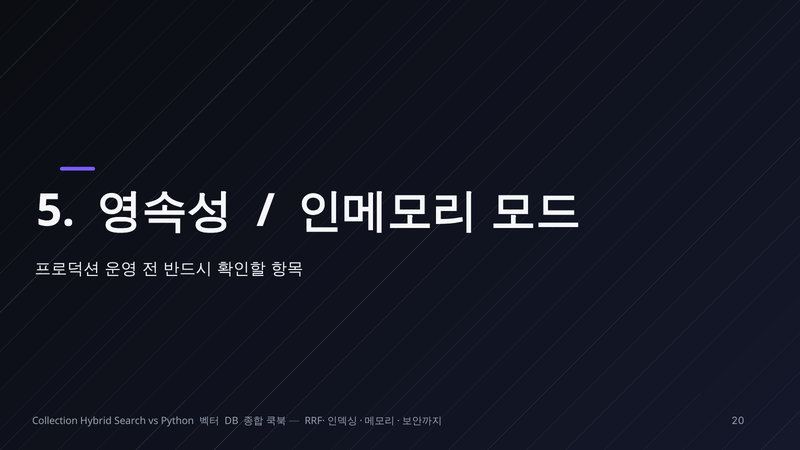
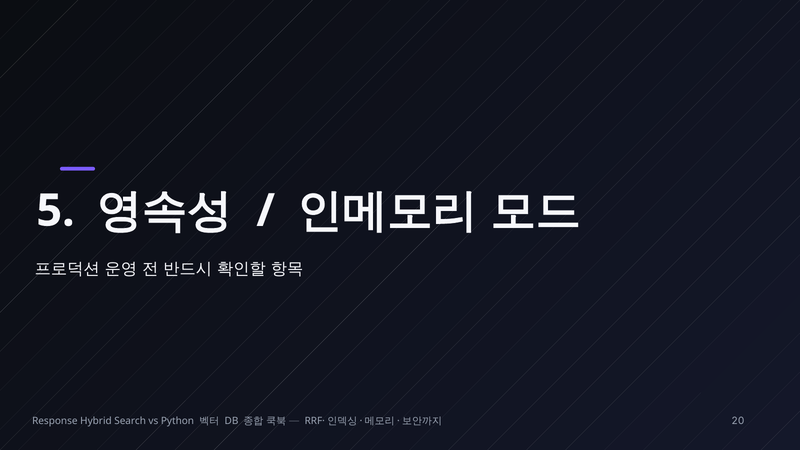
Collection: Collection -> Response (55, 421)
